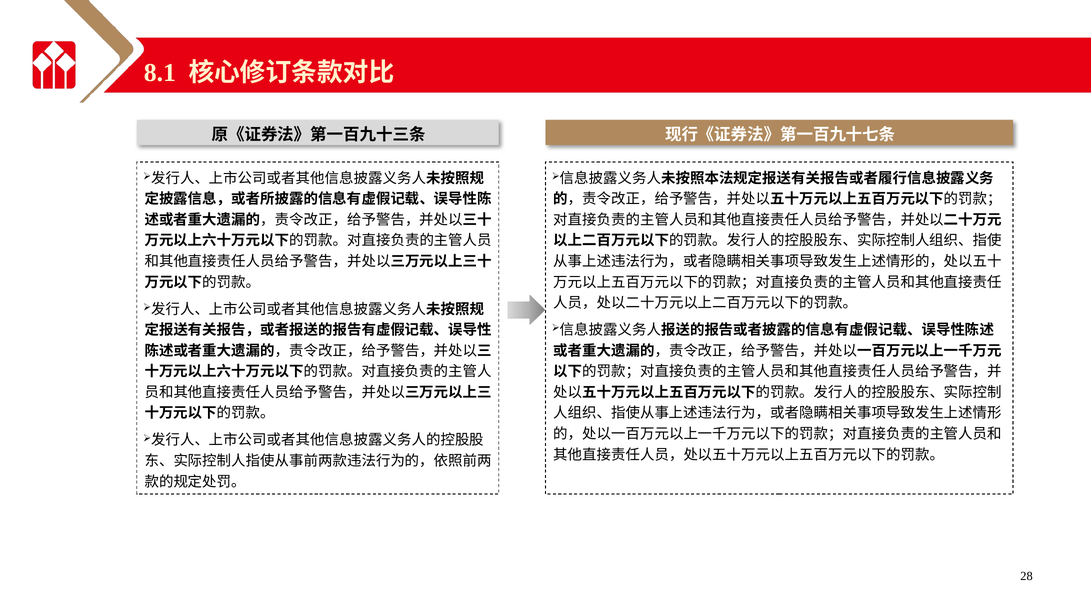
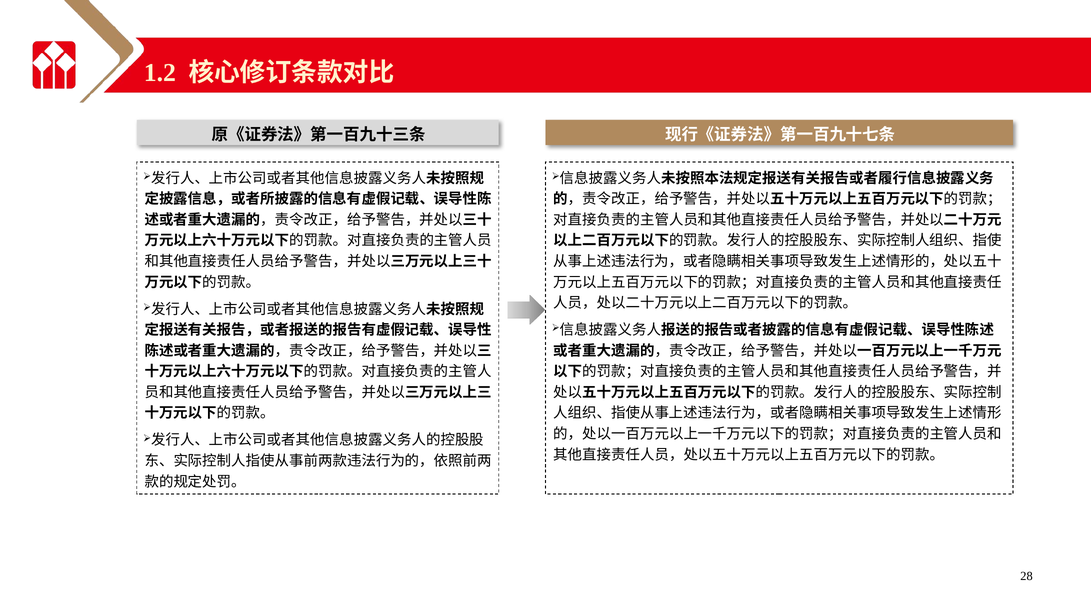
8.1: 8.1 -> 1.2 (160, 73)
